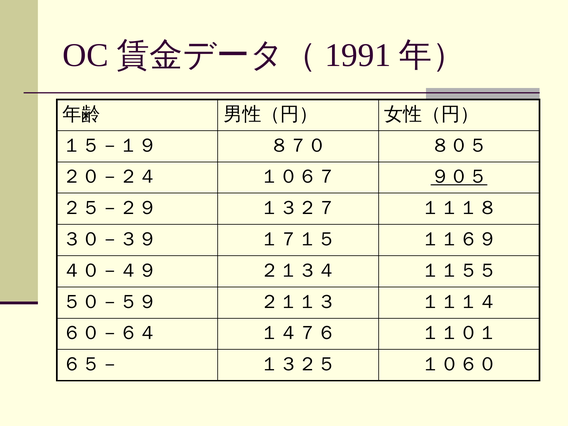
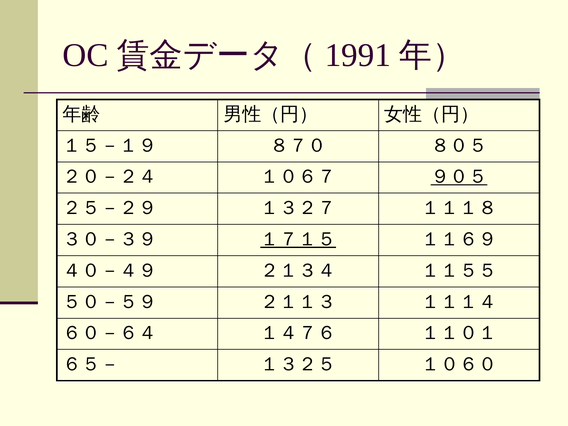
１７１５ underline: none -> present (298, 239)
